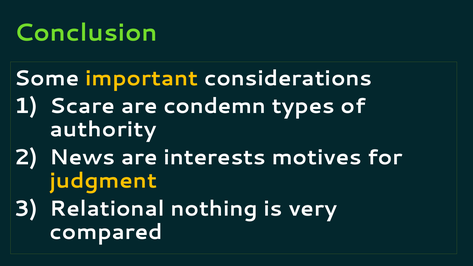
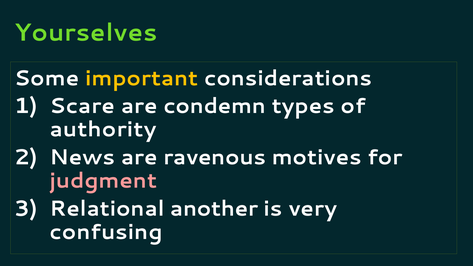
Conclusion: Conclusion -> Yourselves (86, 33)
interests: interests -> ravenous (215, 157)
judgment colour: yellow -> pink (103, 181)
nothing: nothing -> another (214, 209)
compared: compared -> confusing (106, 232)
